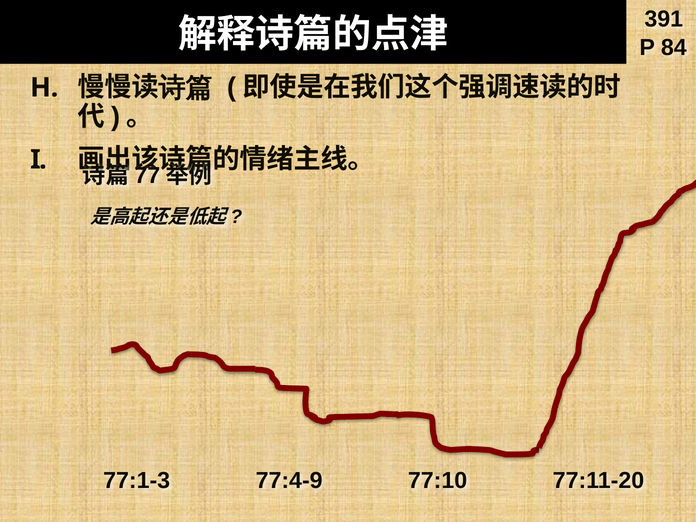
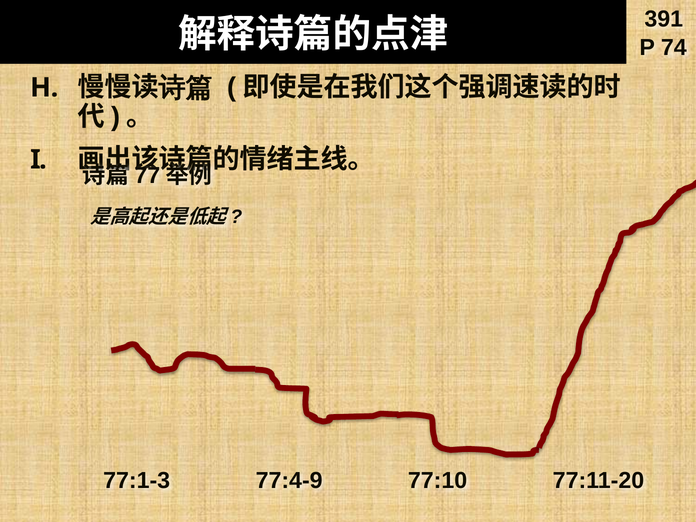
84: 84 -> 74 (674, 48)
